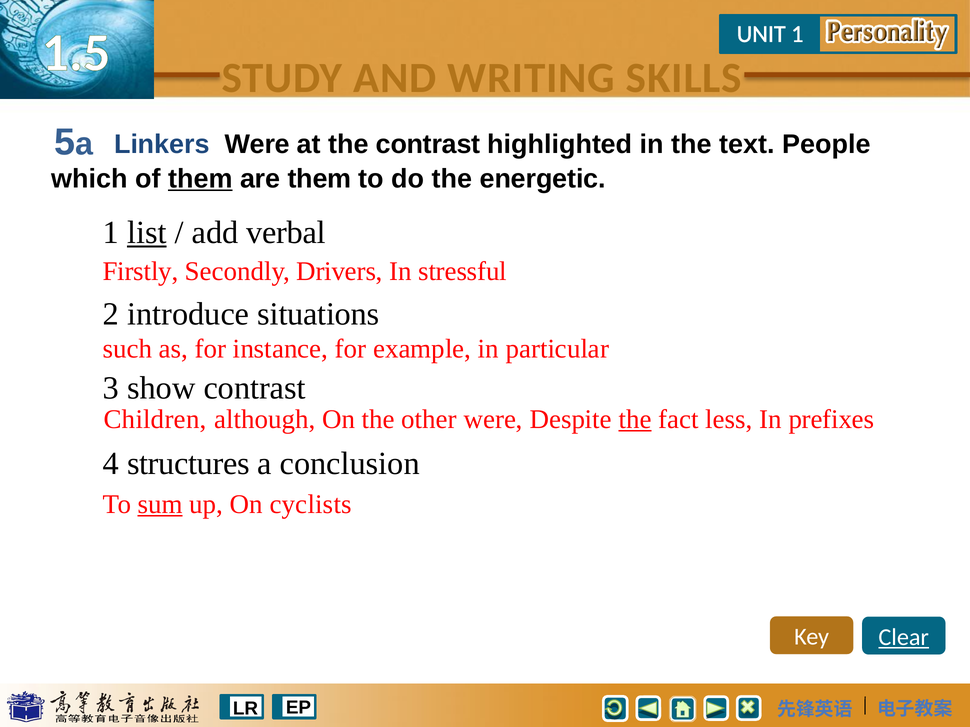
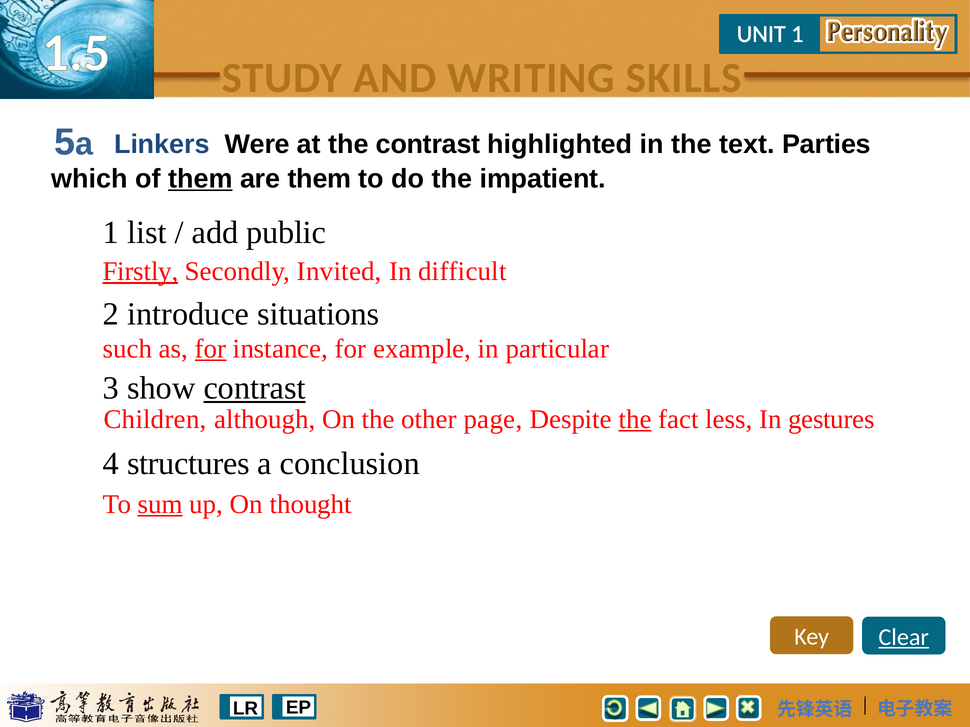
People: People -> Parties (827, 144)
energetic: energetic -> impatient (543, 179)
list underline: present -> none (147, 233)
verbal: verbal -> public (286, 233)
Firstly underline: none -> present (140, 272)
Drivers: Drivers -> Invited (339, 272)
stressful: stressful -> difficult (462, 272)
for underline: none -> present (211, 349)
contrast underline: none -> present (255, 388)
other were: were -> page (493, 420)
prefixes: prefixes -> gestures (831, 420)
cyclists: cyclists -> thought (311, 504)
